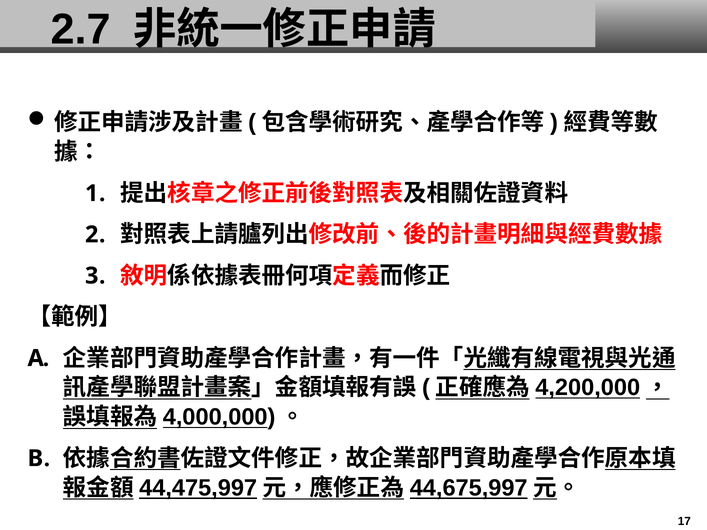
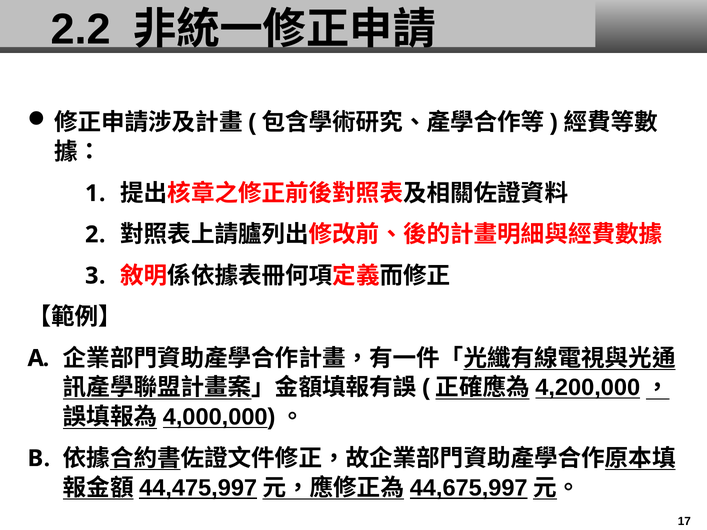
2.7: 2.7 -> 2.2 (81, 30)
